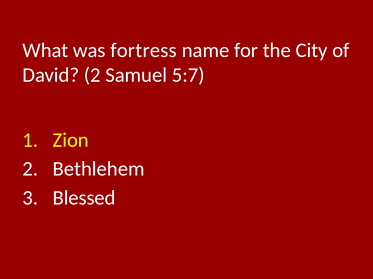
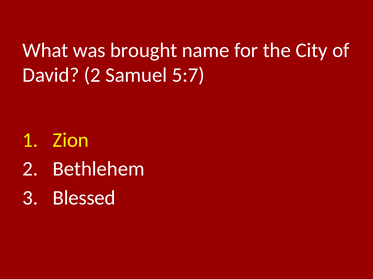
fortress: fortress -> brought (144, 50)
